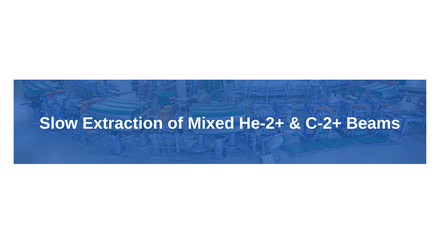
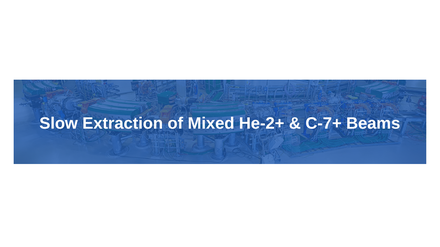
C-2+: C-2+ -> C-7+ (324, 124)
